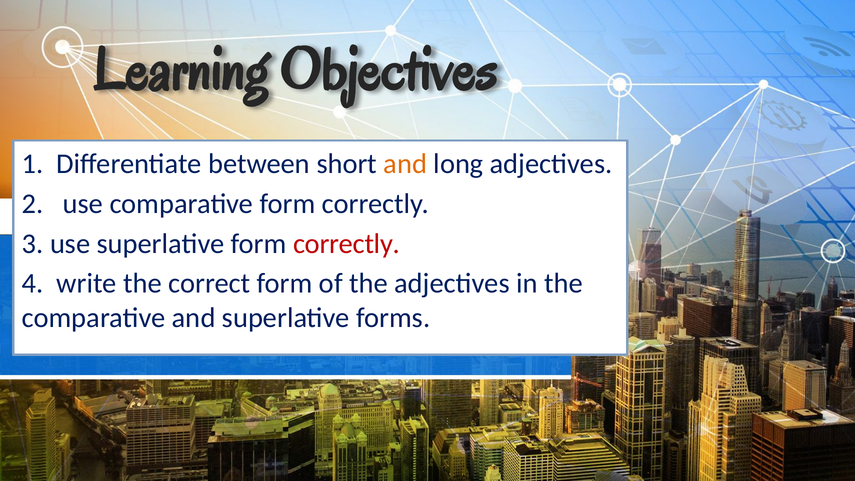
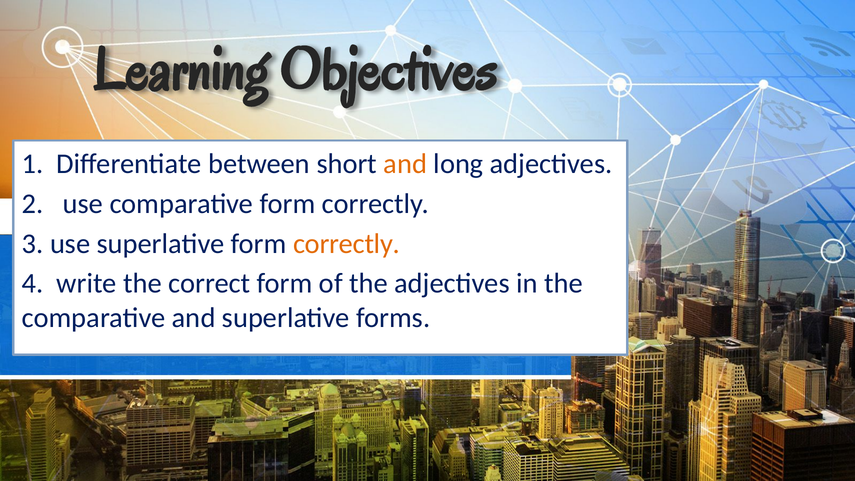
correctly colour: red -> orange (347, 244)
